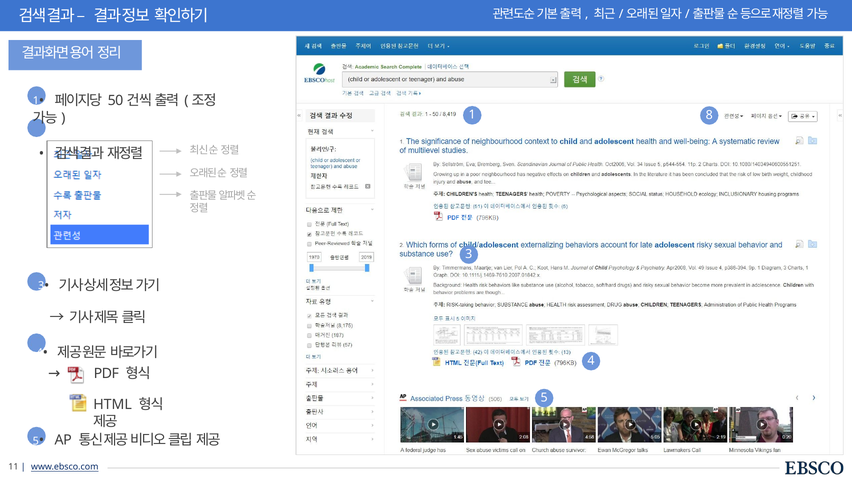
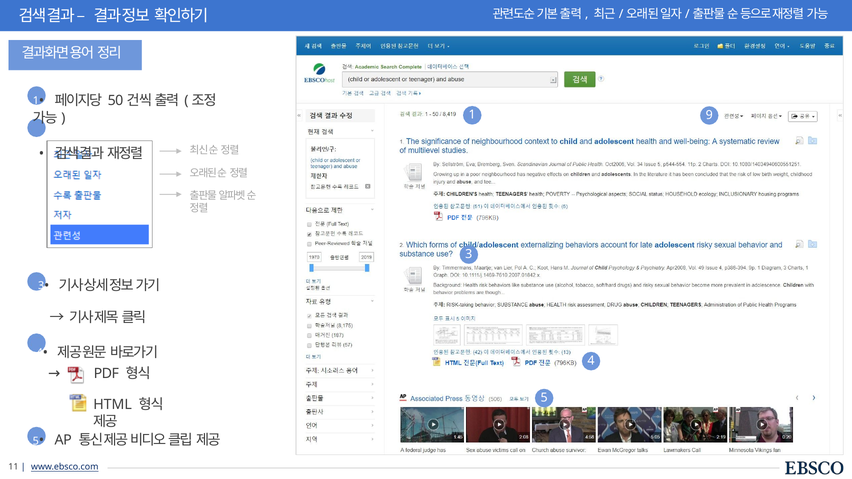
8: 8 -> 9 (709, 115)
